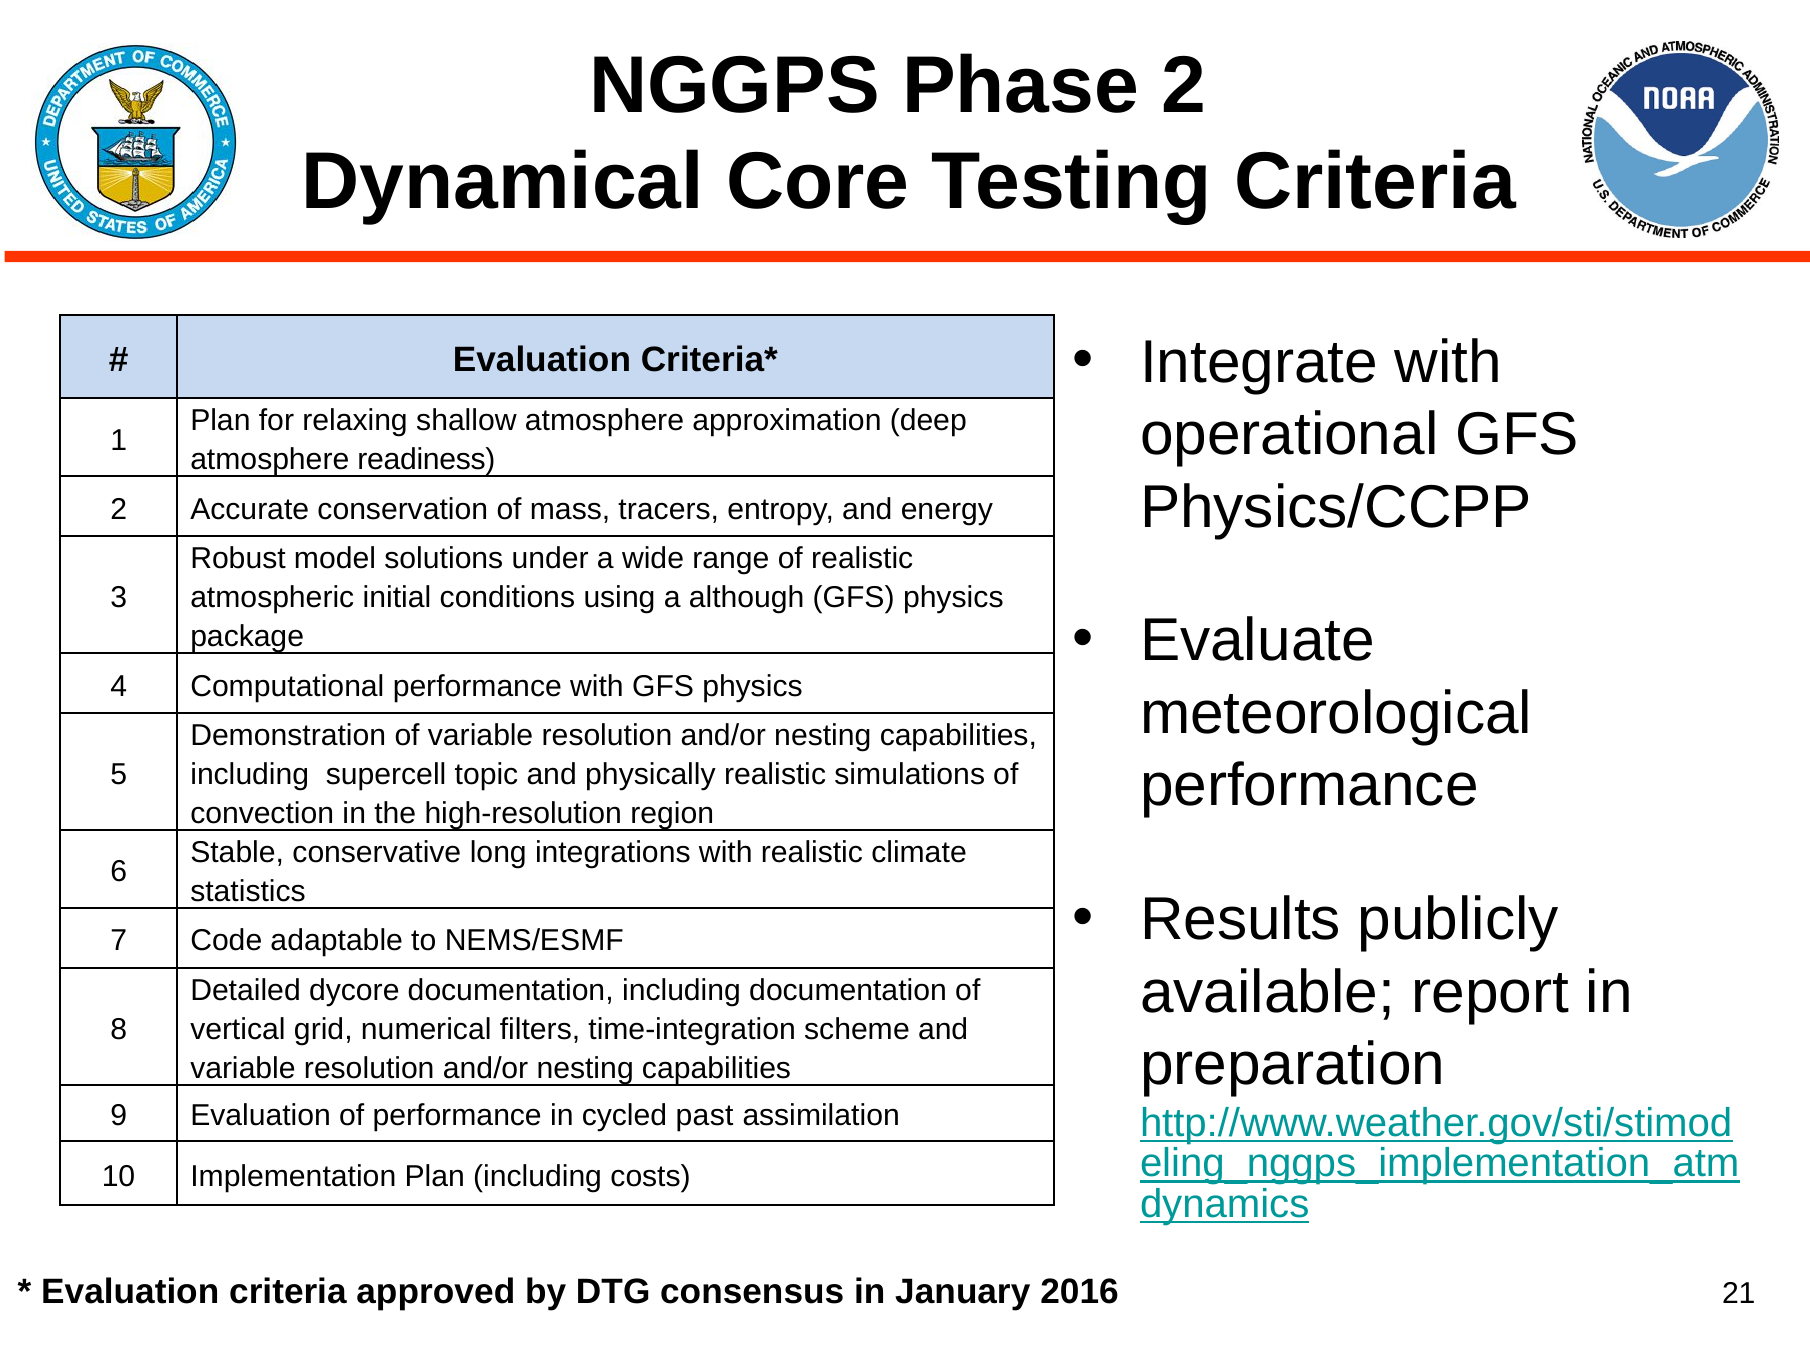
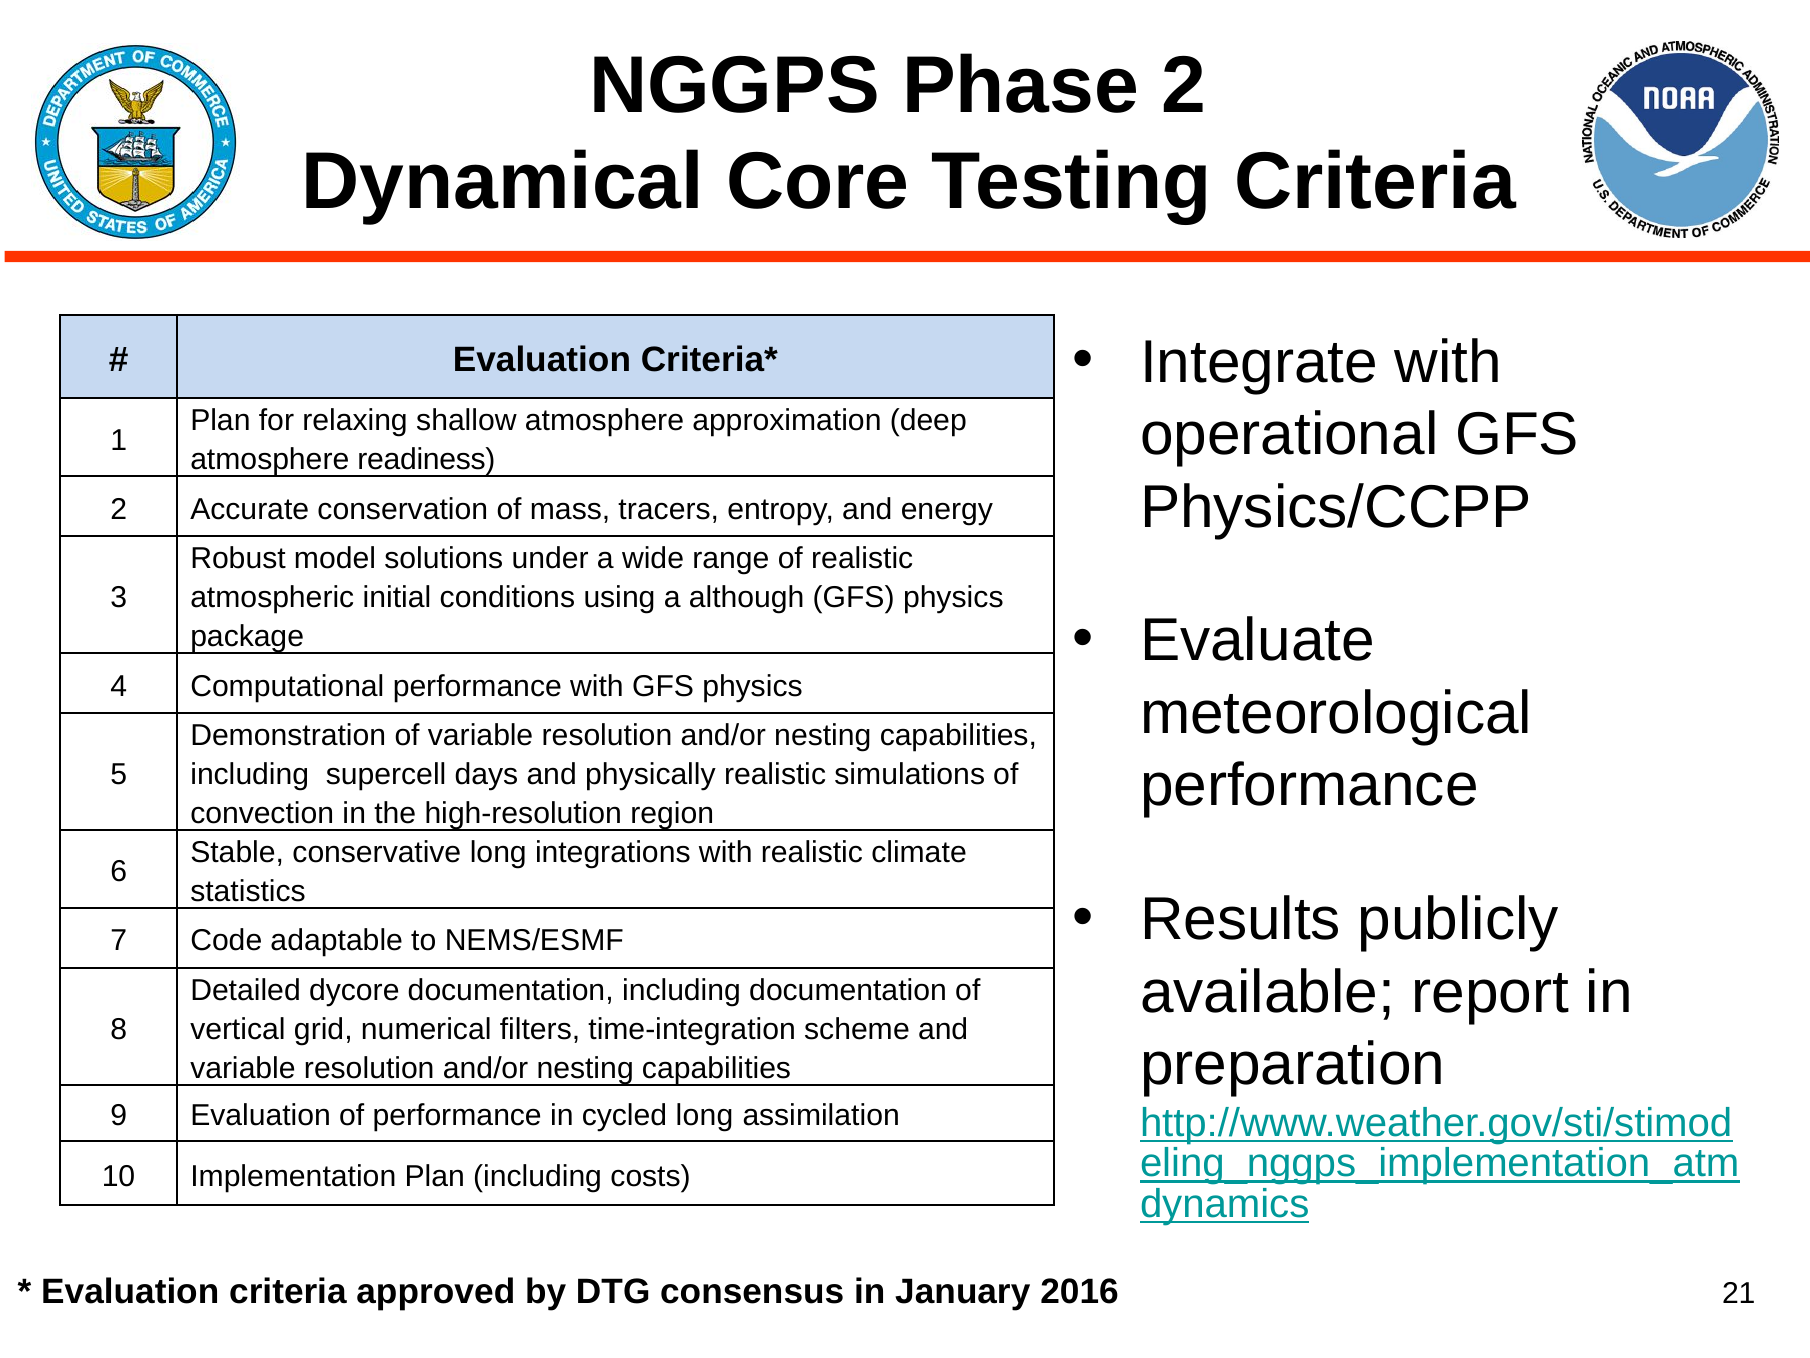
topic: topic -> days (487, 774)
cycled past: past -> long (705, 1115)
